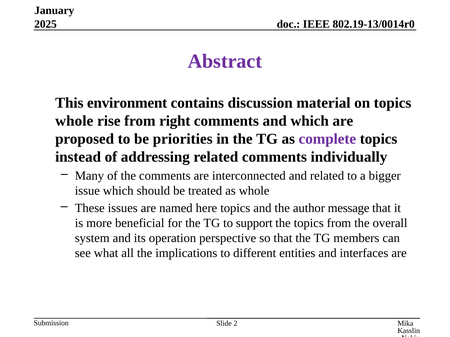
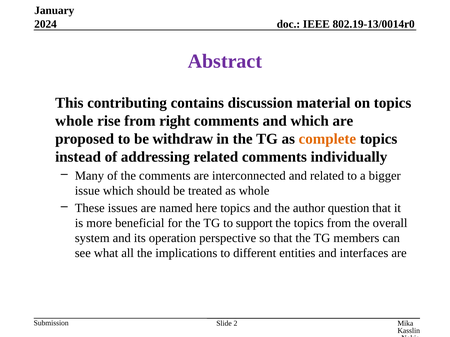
2025: 2025 -> 2024 (46, 24)
environment: environment -> contributing (127, 103)
priorities: priorities -> withdraw (183, 139)
complete colour: purple -> orange (327, 139)
message: message -> question (349, 208)
